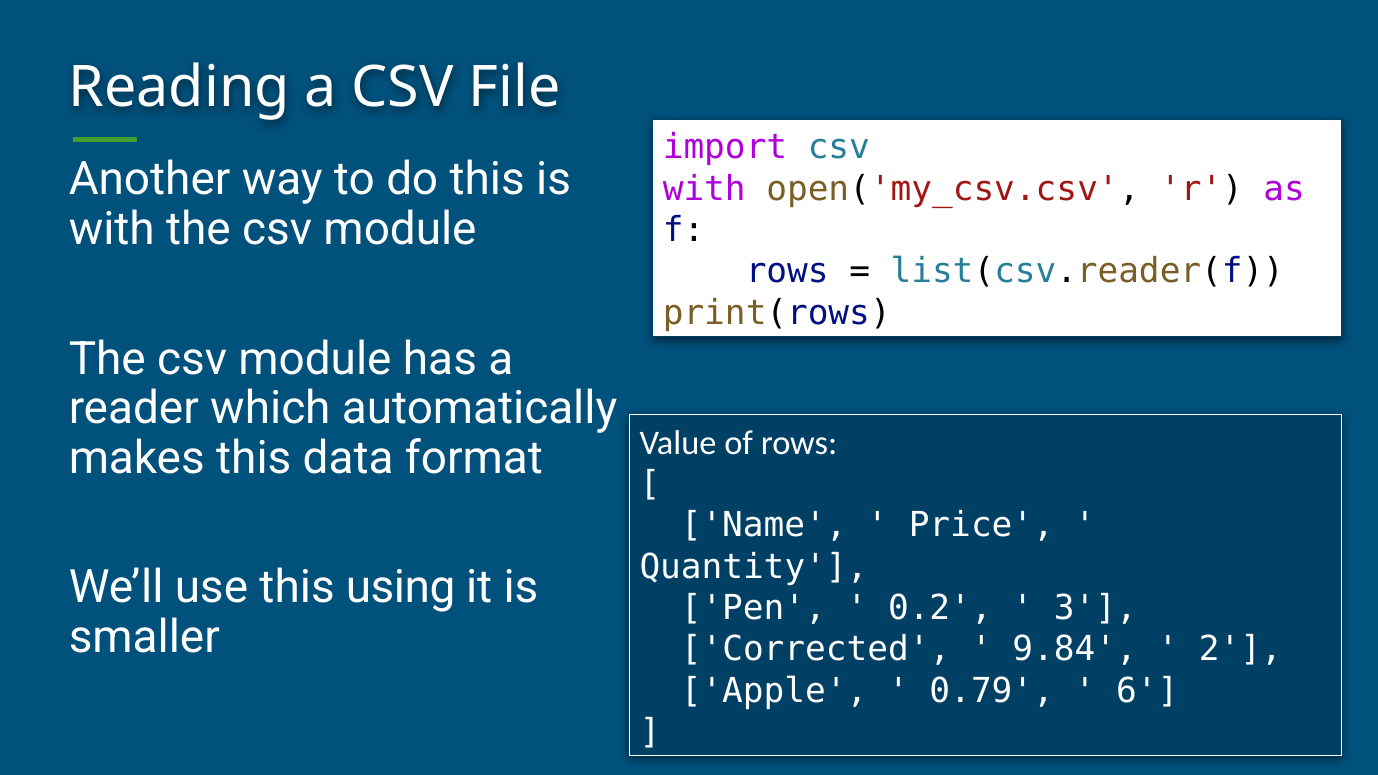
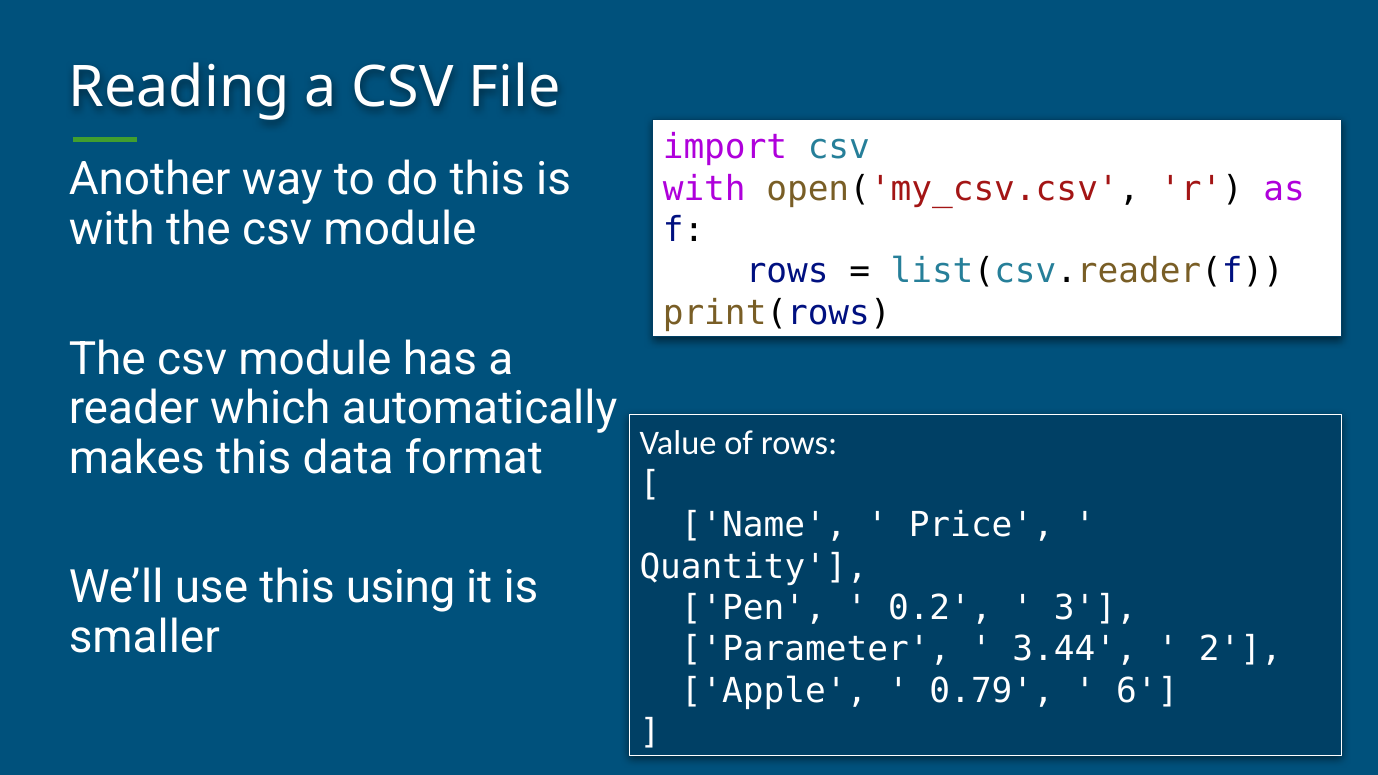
Corrected: Corrected -> Parameter (816, 649)
9.84: 9.84 -> 3.44 (1075, 649)
